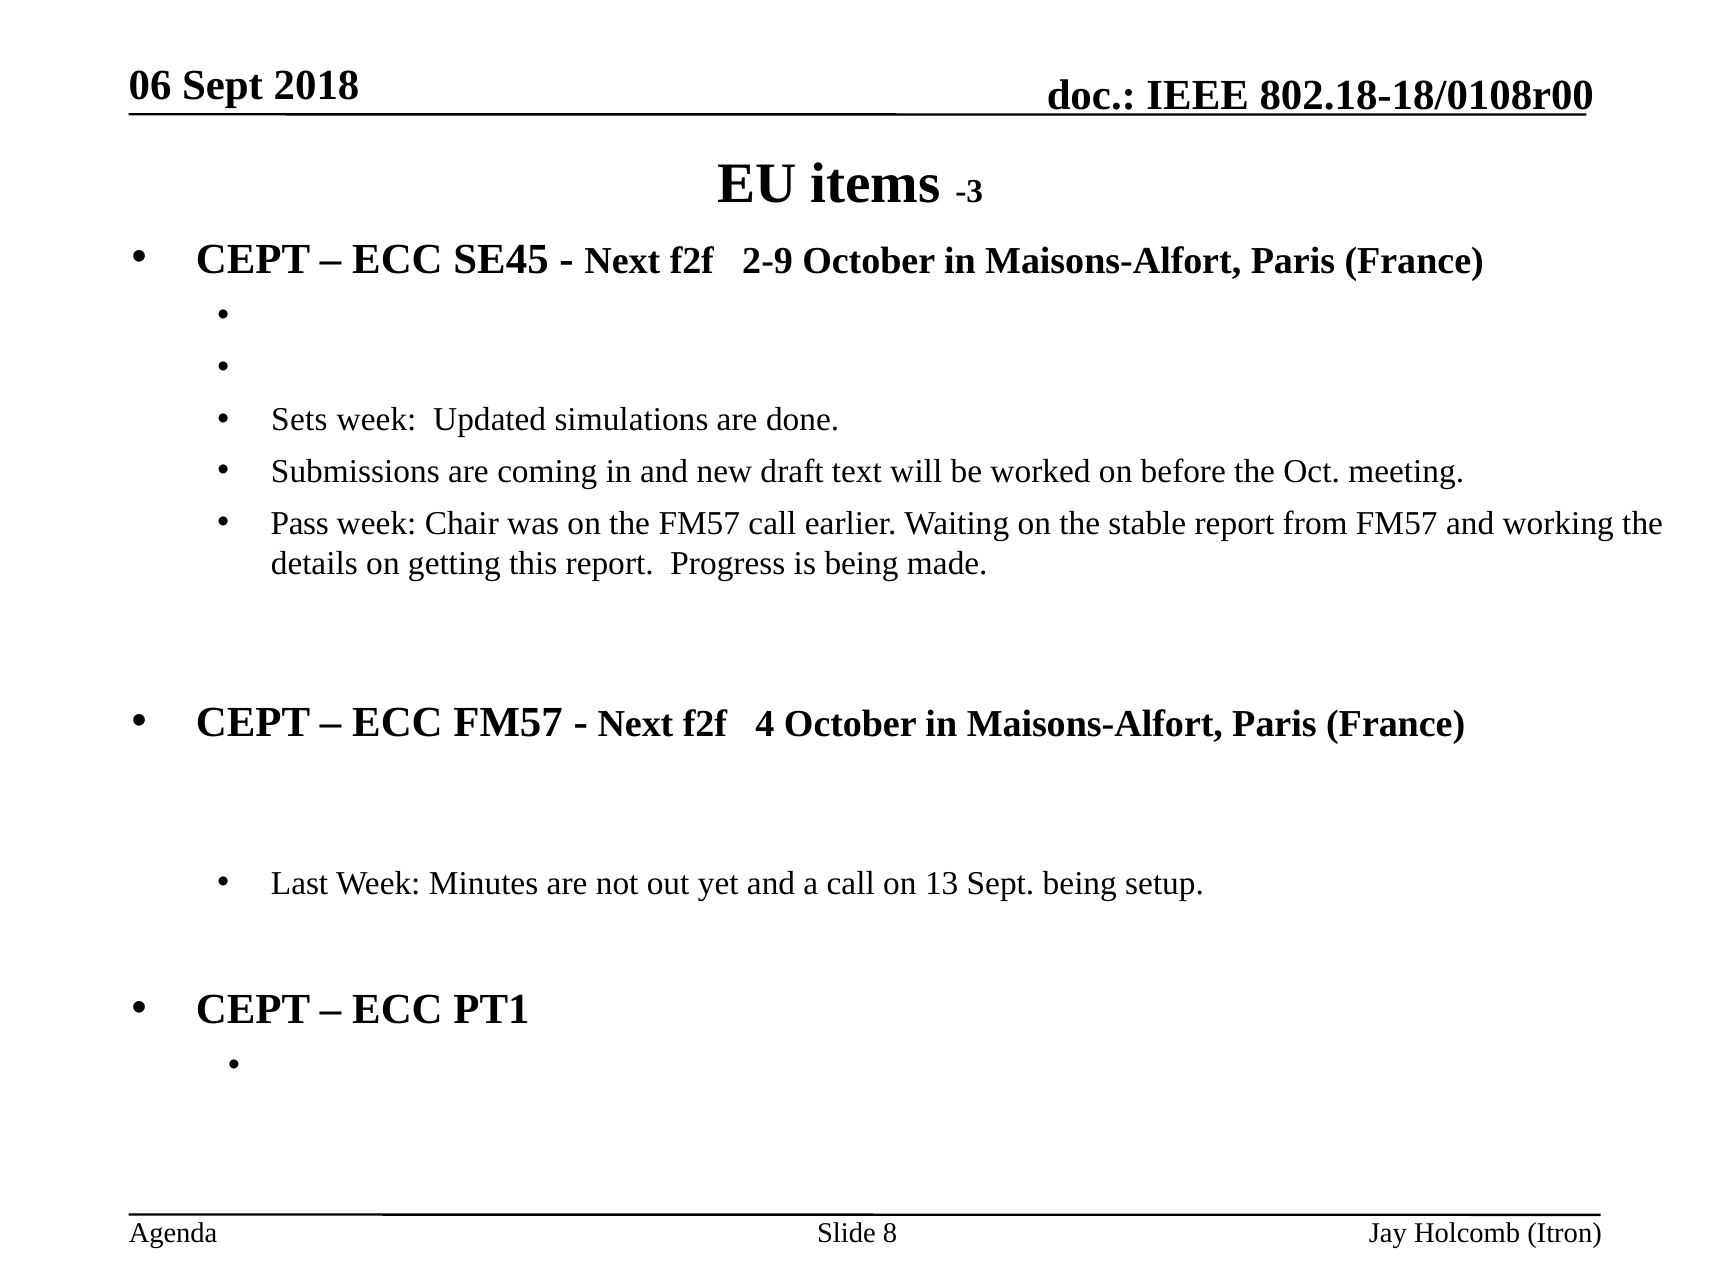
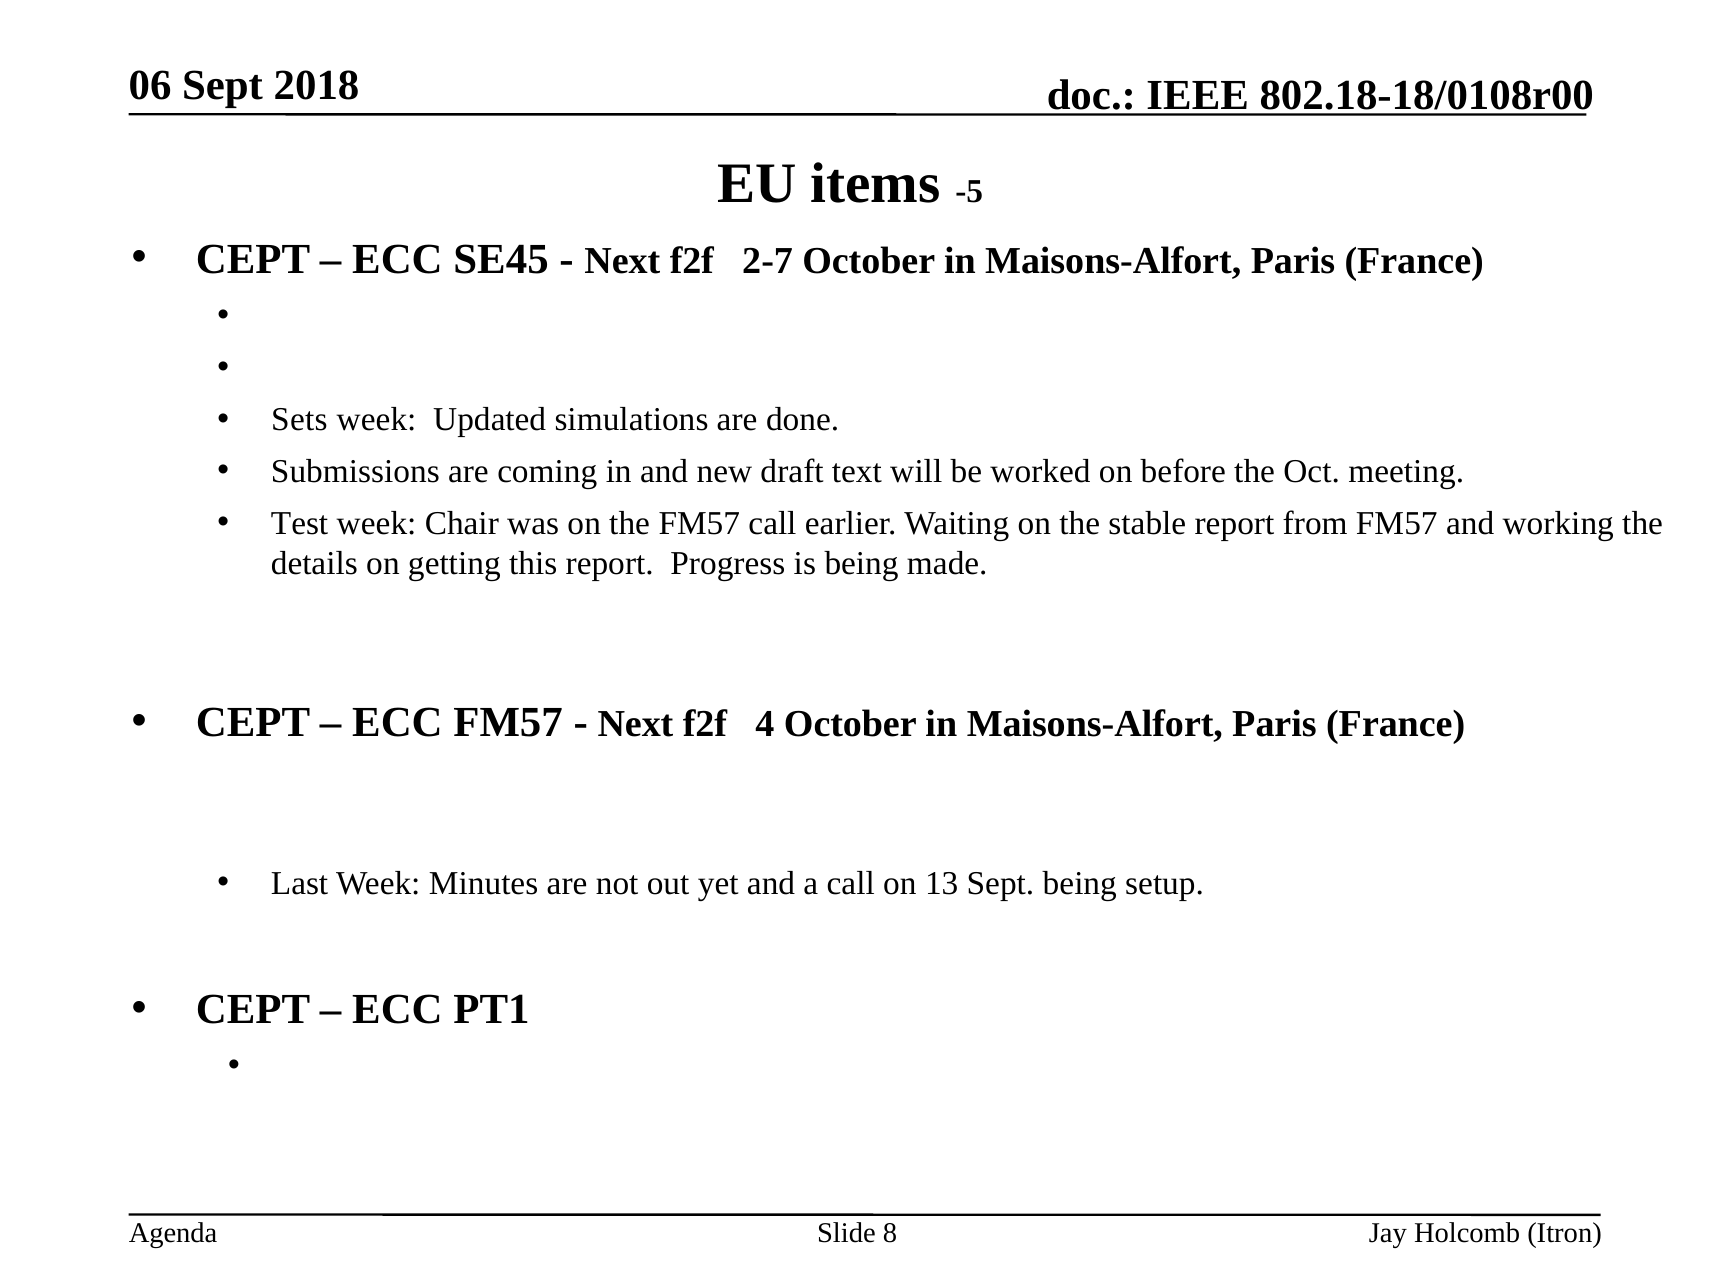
-3: -3 -> -5 (969, 192)
2-9: 2-9 -> 2-7 (768, 261)
Pass: Pass -> Test (300, 524)
